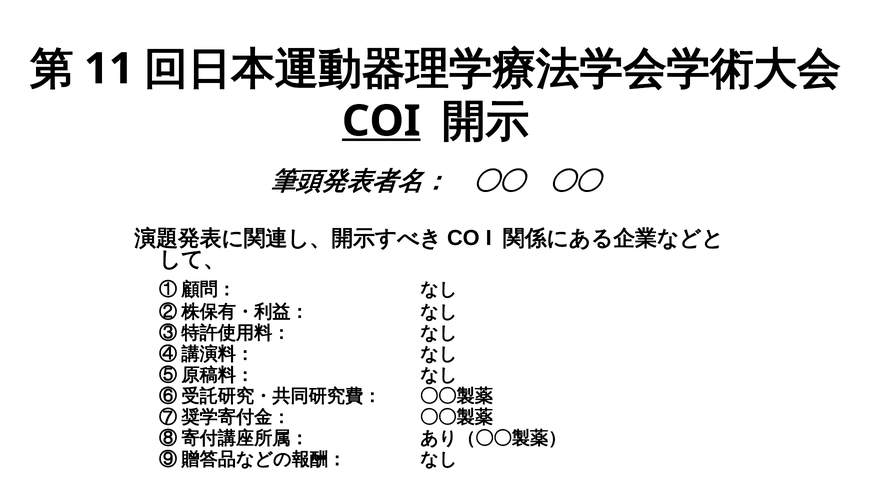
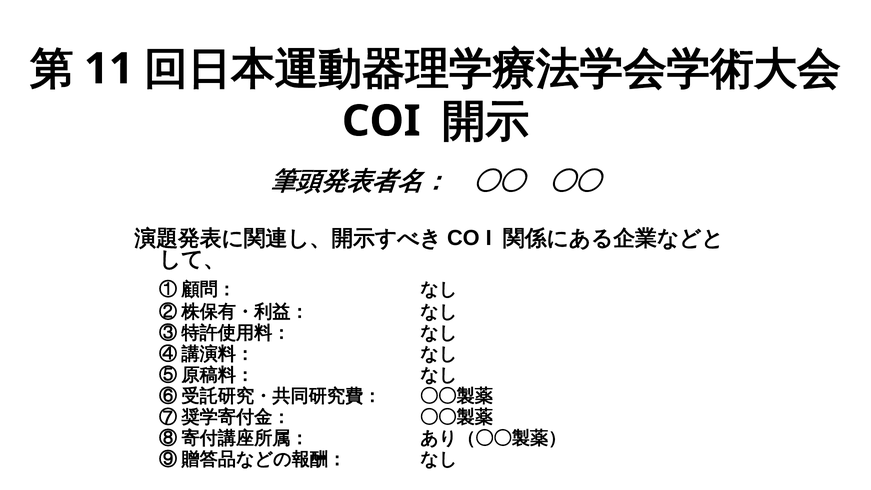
COI underline: present -> none (381, 121)
